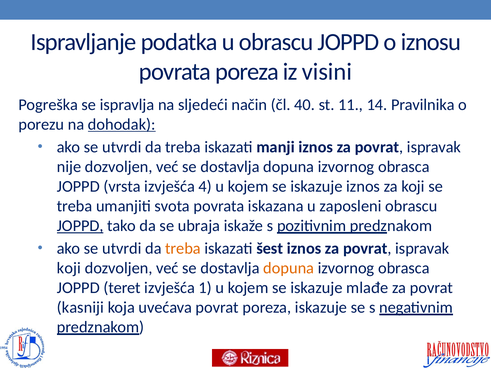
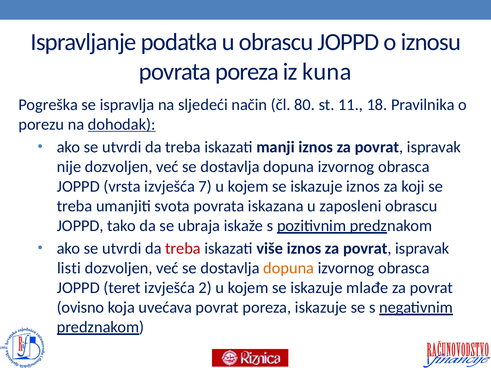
visini: visini -> kuna (327, 72)
40: 40 -> 80 (305, 105)
14: 14 -> 18 (377, 105)
4: 4 -> 7 (205, 187)
JOPPD underline: present -> none (80, 226)
treba colour: orange -> red (183, 249)
šest: šest -> više (270, 249)
koji: koji -> listi (69, 268)
1: 1 -> 2 (205, 288)
kasniji: kasniji -> ovisno (81, 308)
